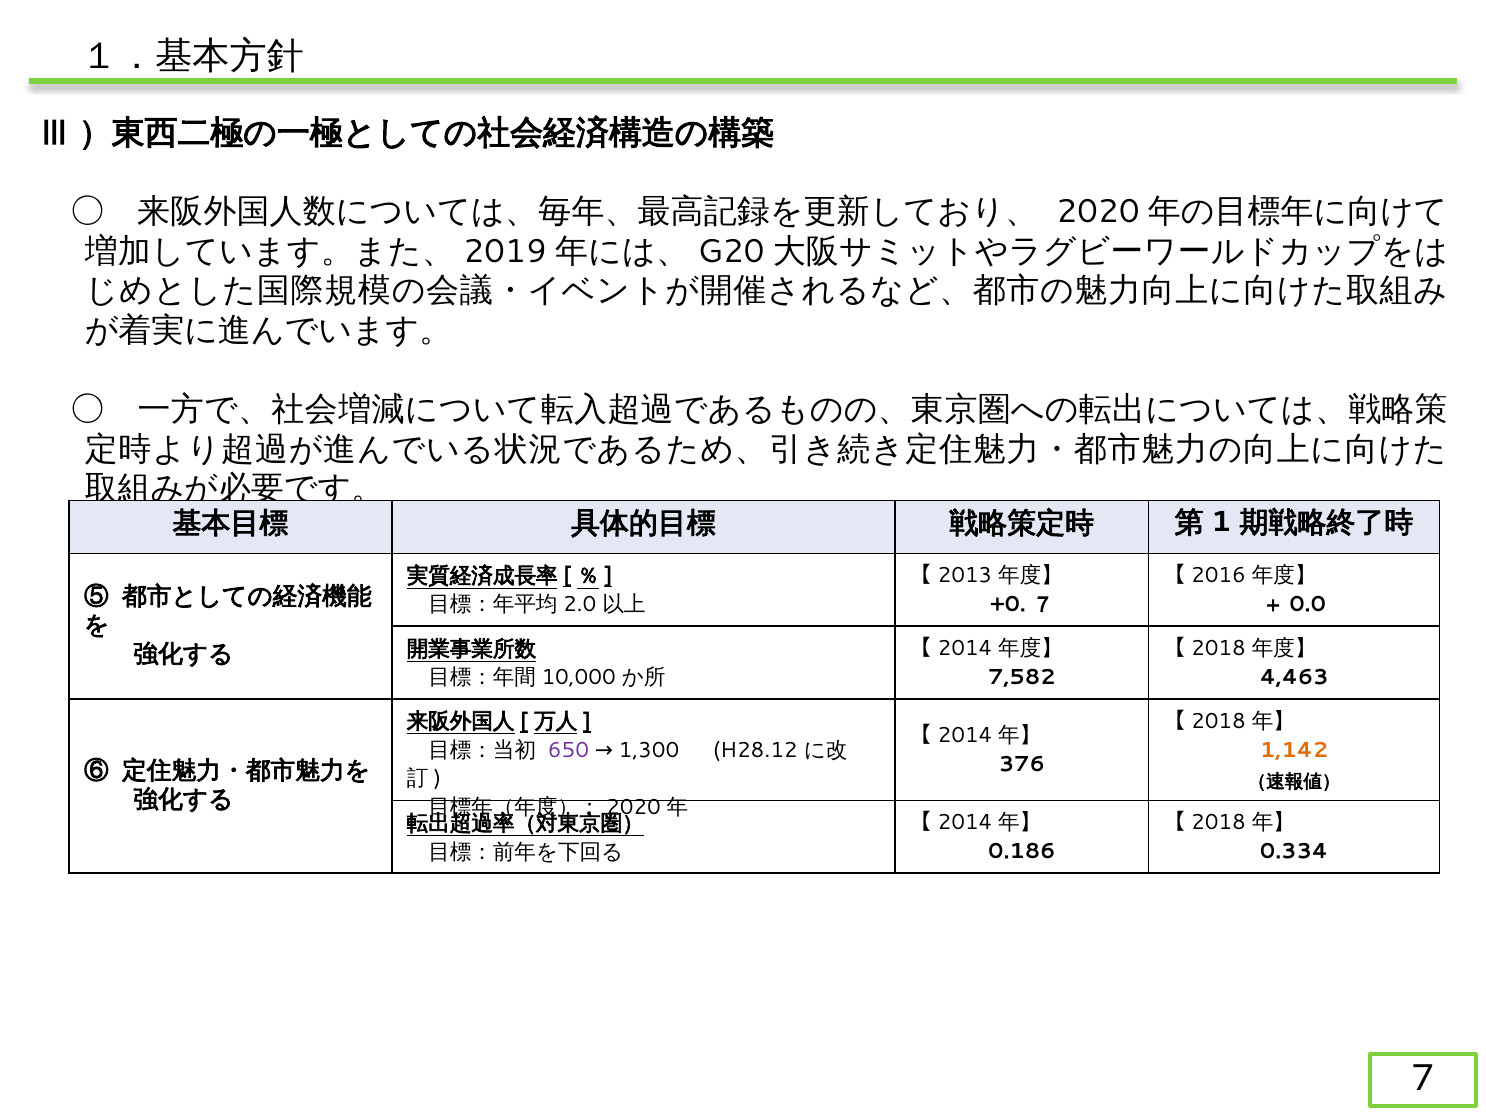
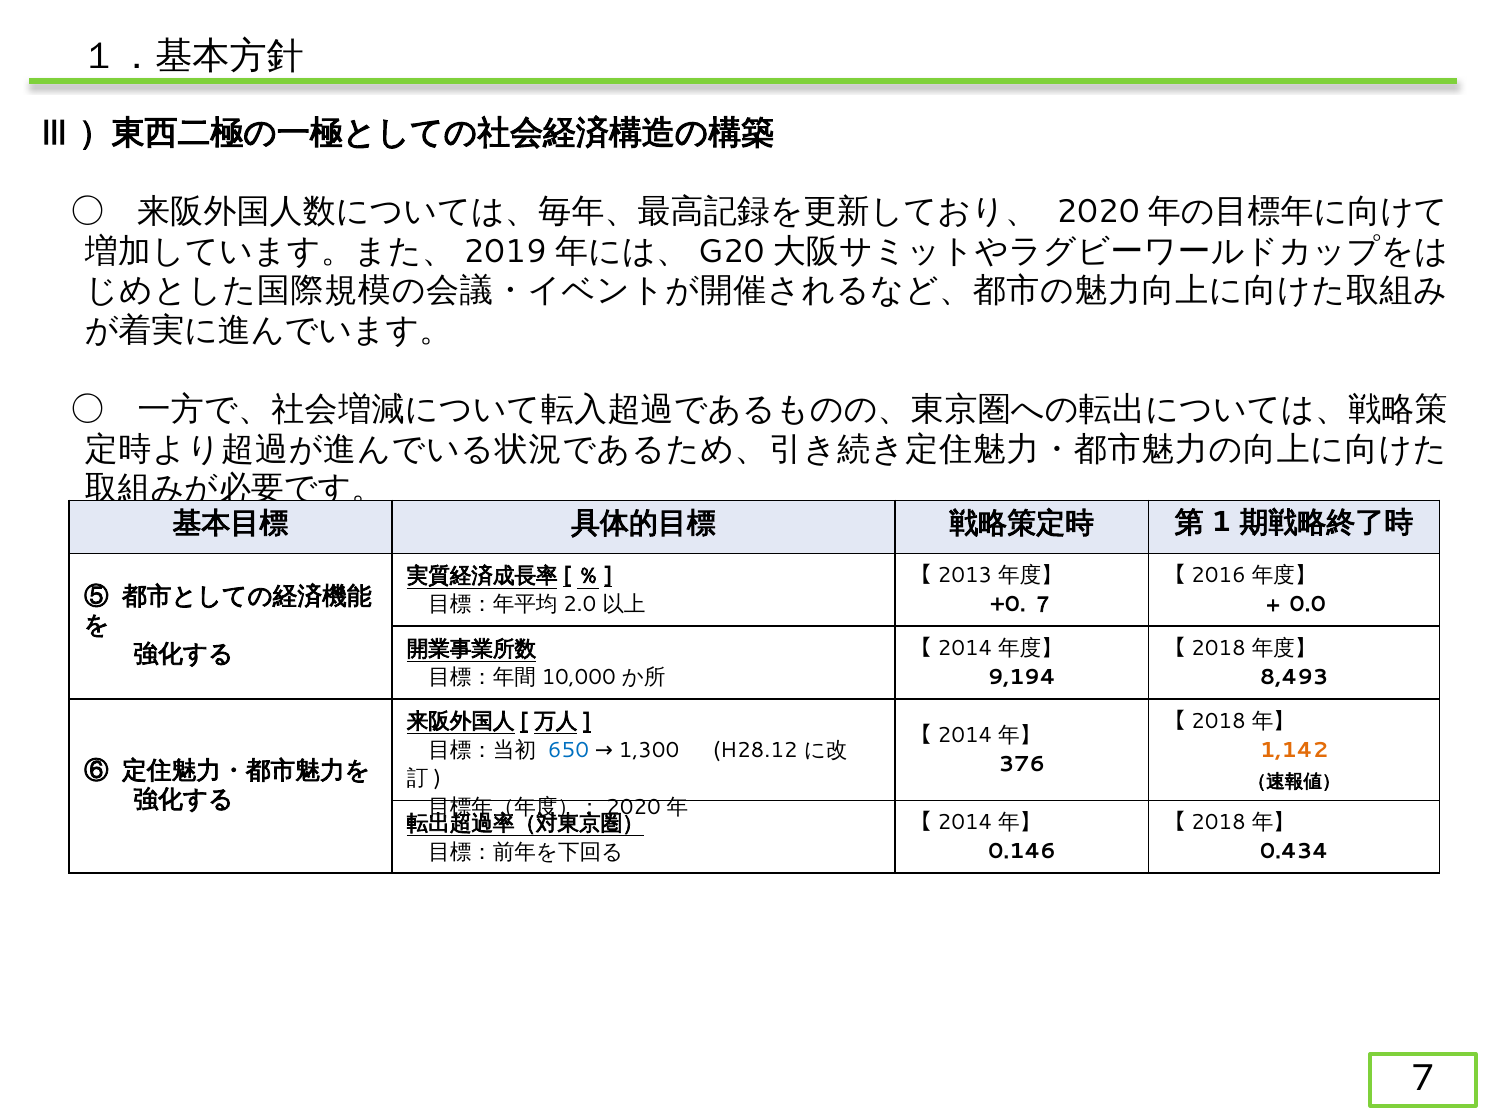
7,582: 7,582 -> 9,194 (1022, 678)
4,463: 4,463 -> 8,493 (1294, 678)
650 colour: purple -> blue (568, 750)
0.186: 0.186 -> 0.146 (1022, 852)
0.334: 0.334 -> 0.434 (1294, 852)
